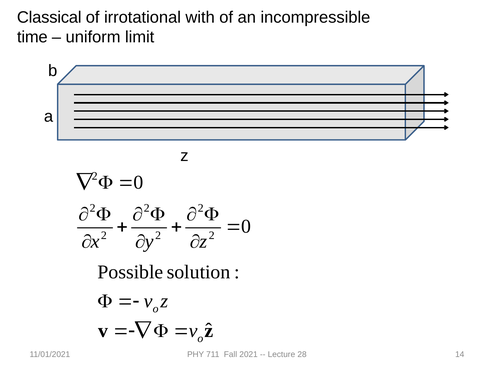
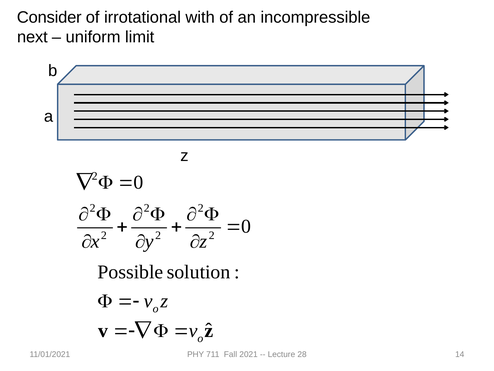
Classical: Classical -> Consider (49, 17)
time: time -> next (32, 37)
